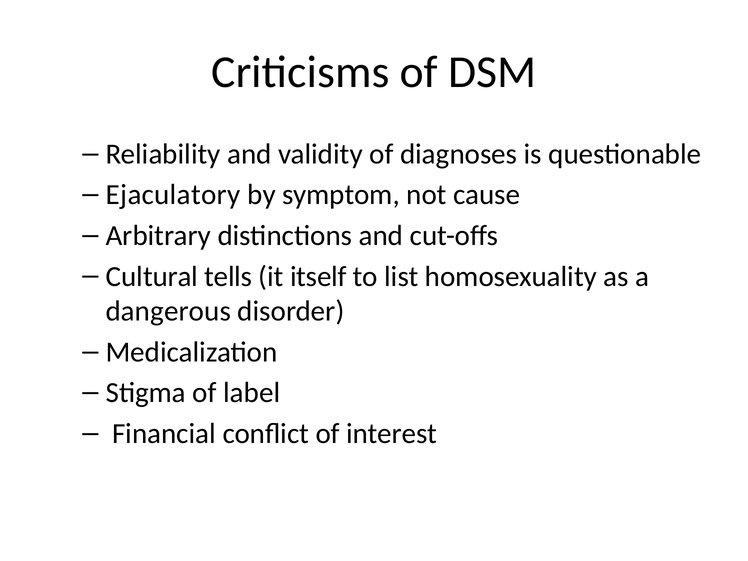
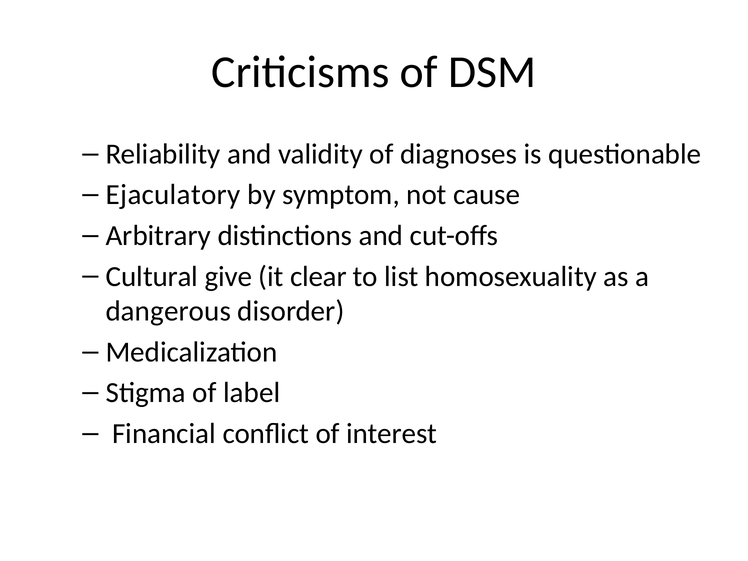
tells: tells -> give (228, 276)
itself: itself -> clear (318, 276)
